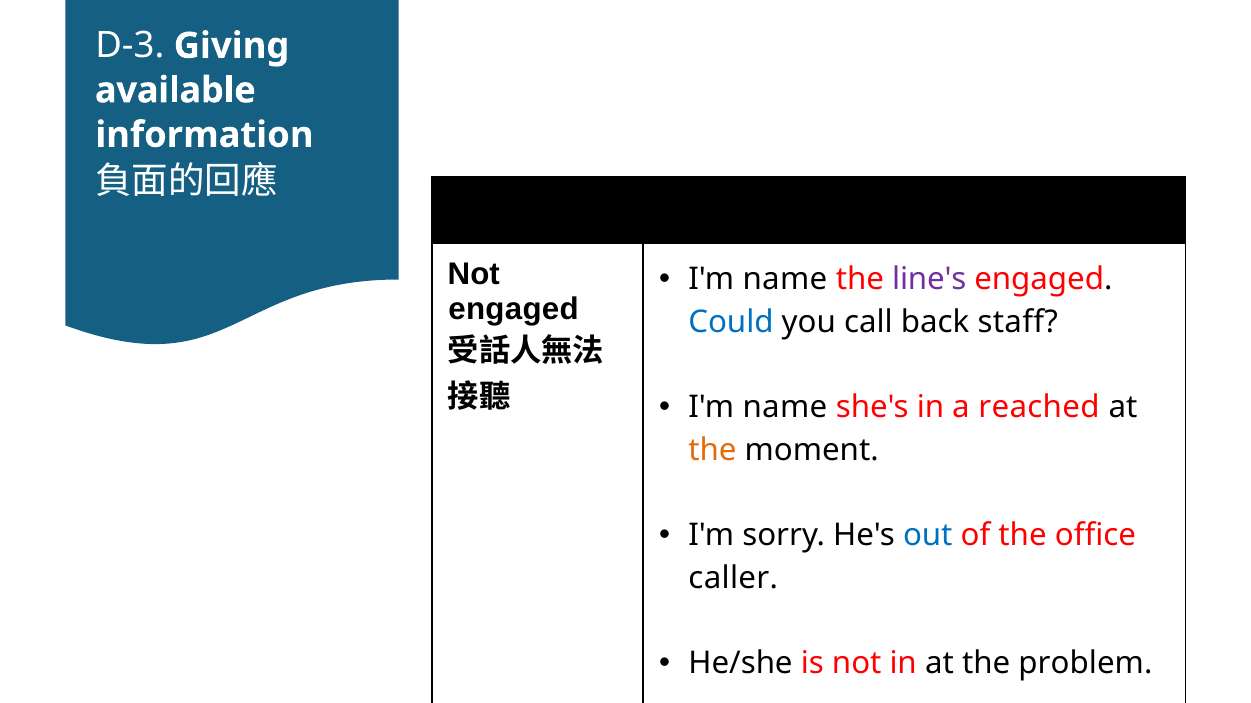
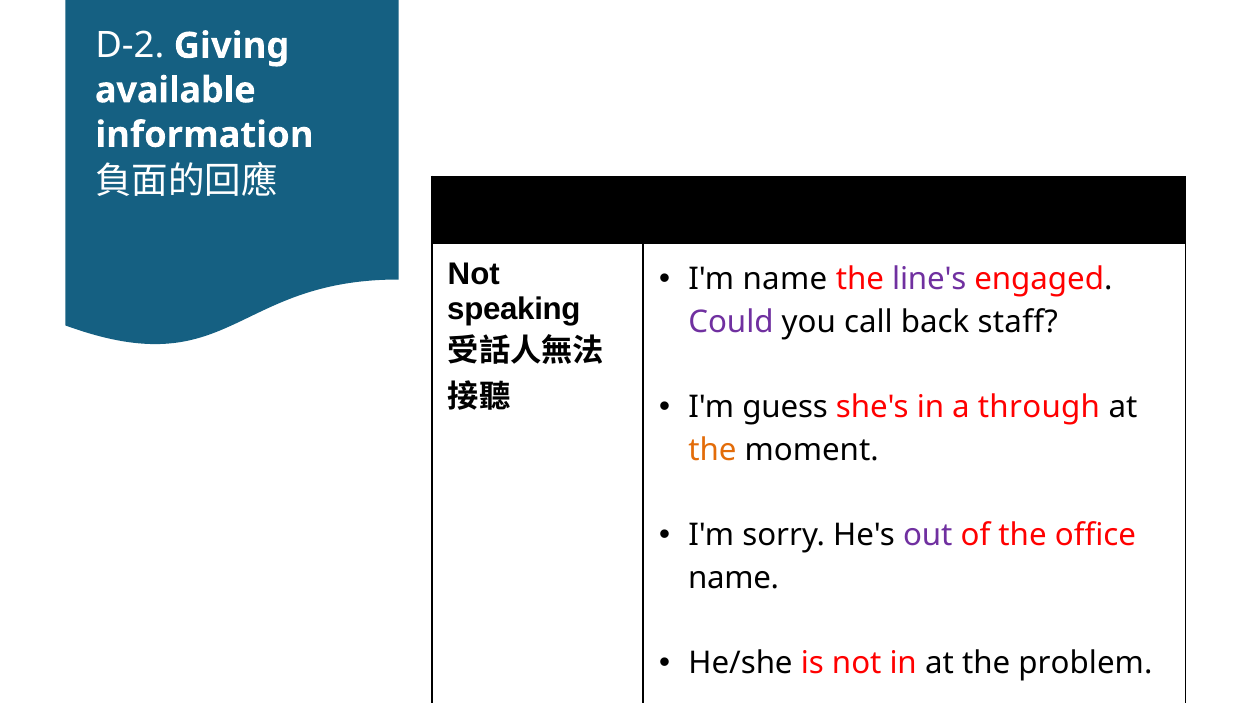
D-3: D-3 -> D-2 (130, 46)
engaged: engaged -> speaking (514, 309)
Could colour: blue -> purple (731, 322)
name: name -> guess (785, 408)
reached: reached -> through (1039, 408)
out colour: blue -> purple (928, 536)
caller: caller -> name (734, 578)
